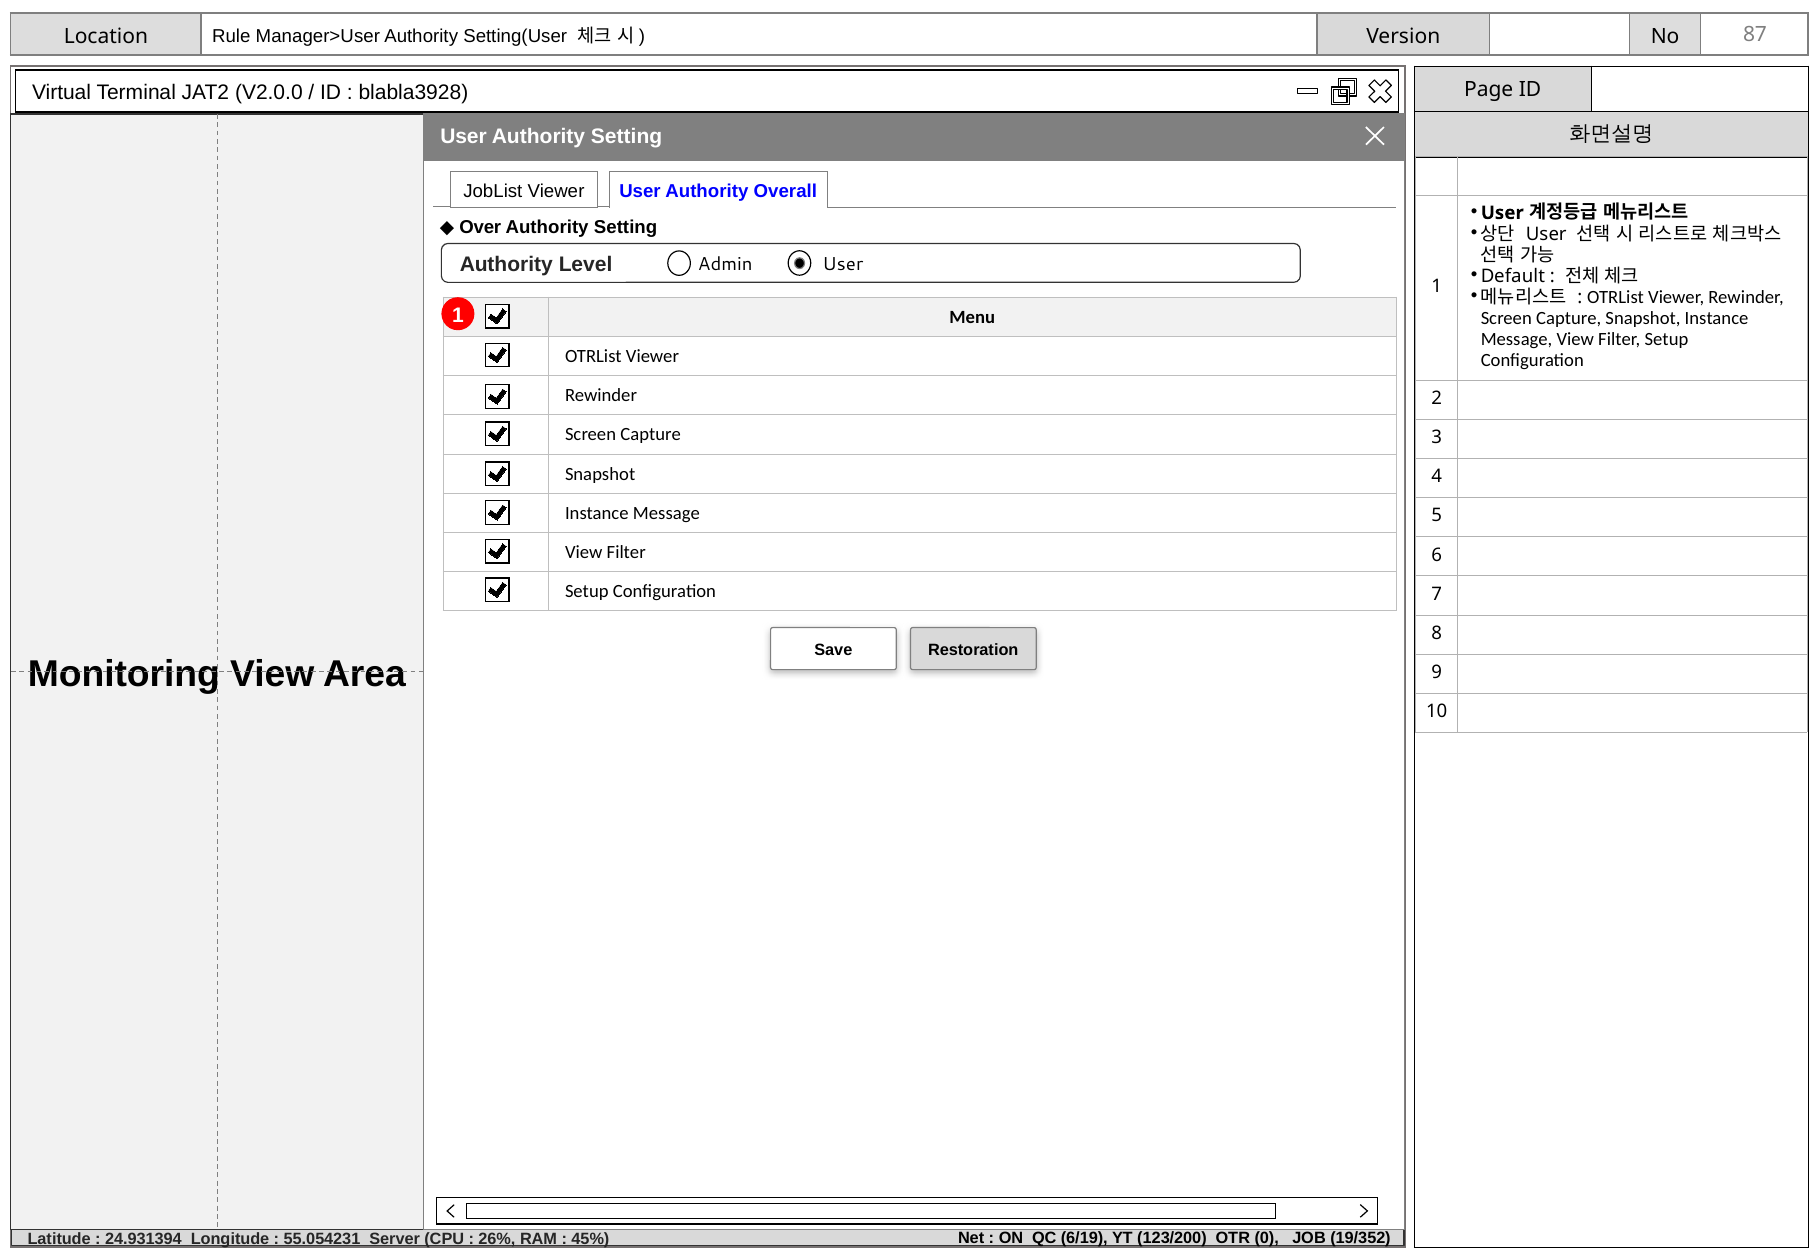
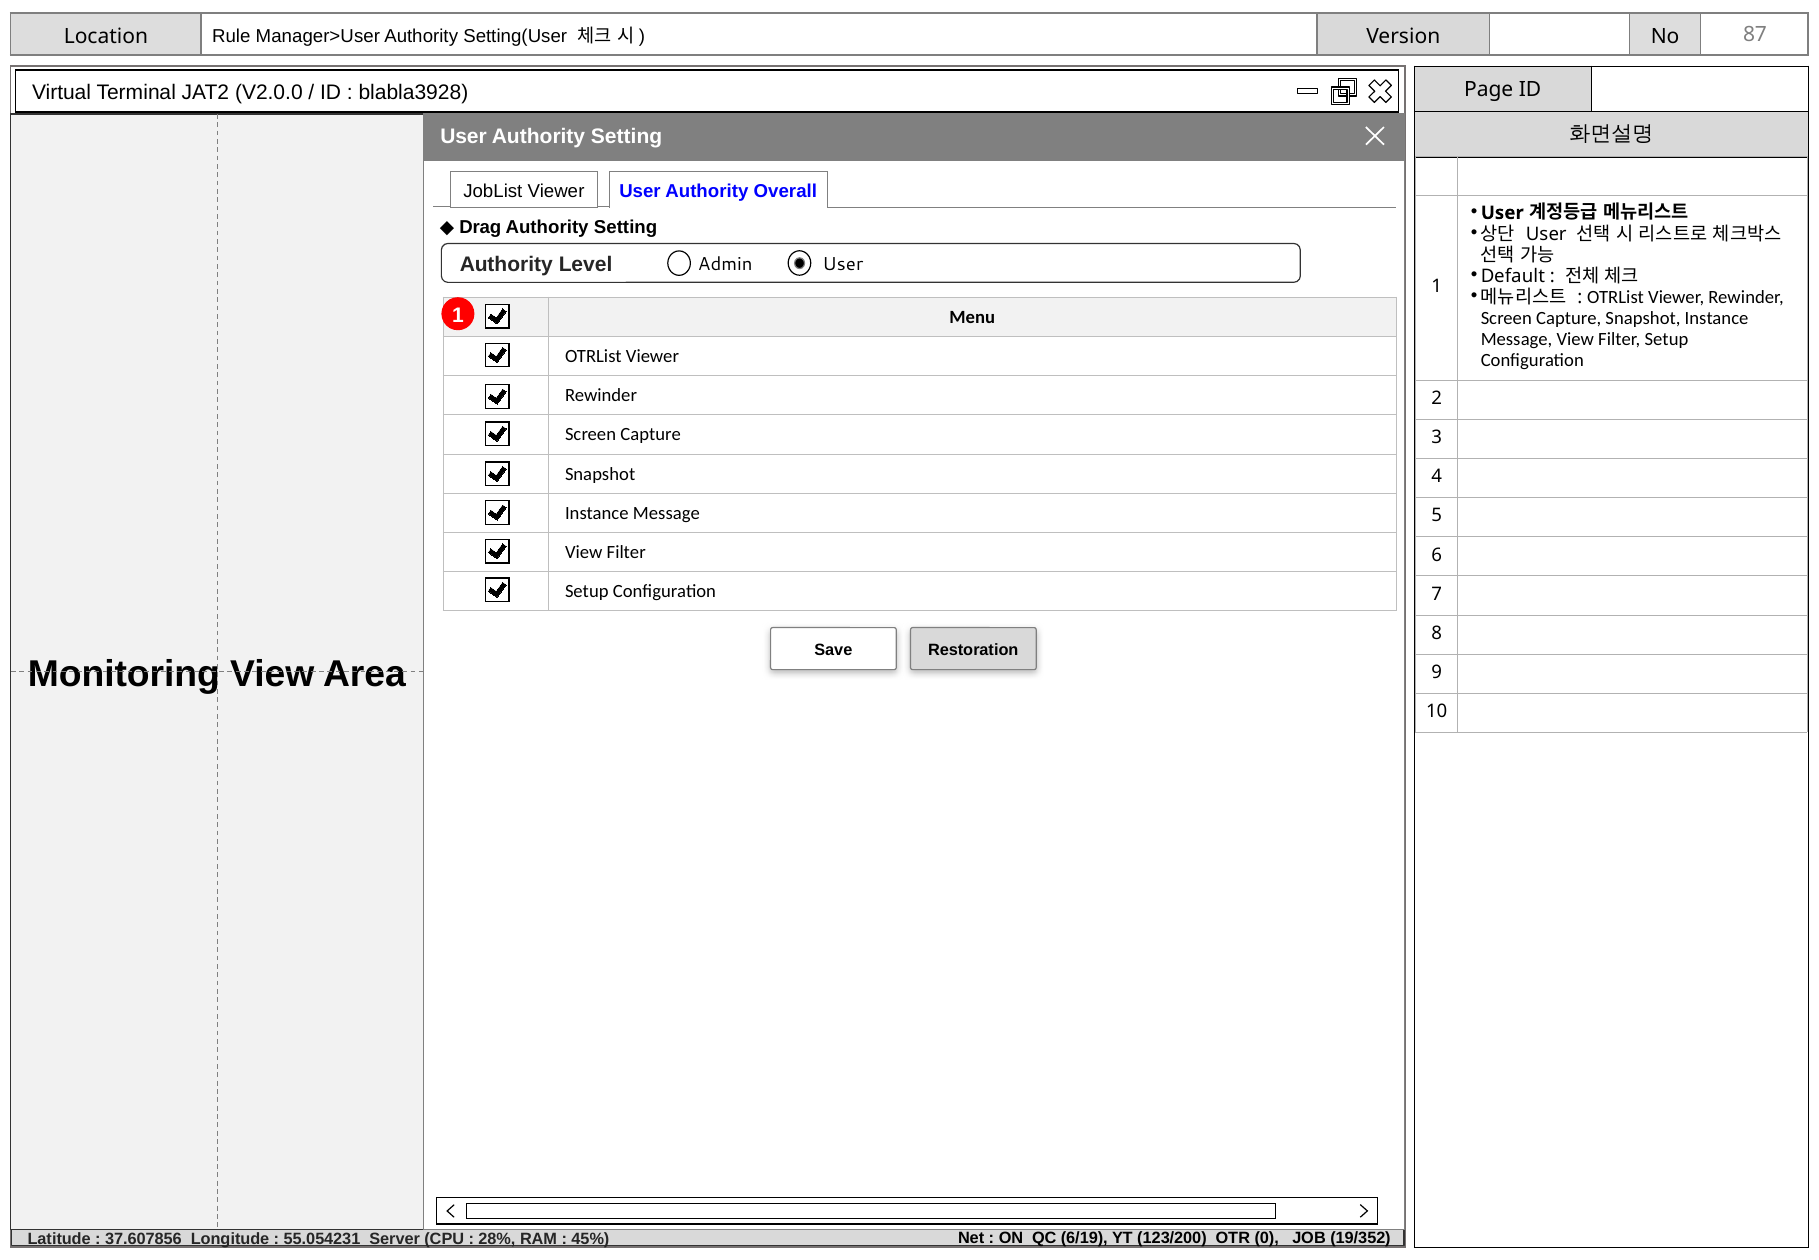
Over: Over -> Drag (480, 228)
24.931394: 24.931394 -> 37.607856 (144, 1238)
26%: 26% -> 28% (497, 1238)
